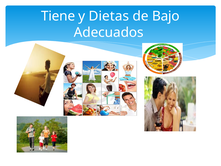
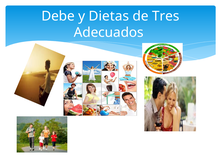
Tiene: Tiene -> Debe (58, 16)
Bajo: Bajo -> Tres (166, 16)
